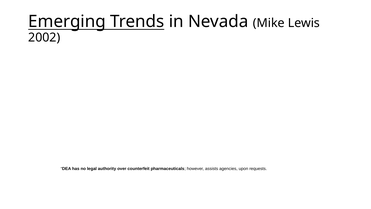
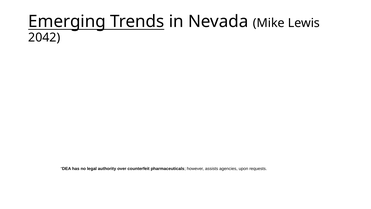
2002: 2002 -> 2042 (44, 37)
